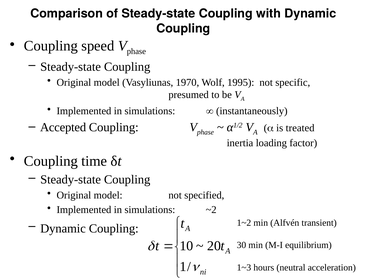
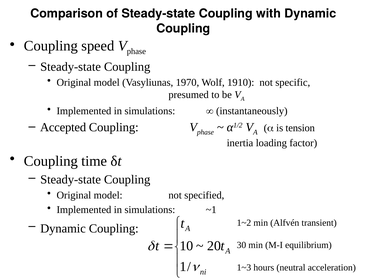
1995: 1995 -> 1910 (241, 82)
treated: treated -> tension (300, 128)
~2: ~2 -> ~1 (211, 210)
